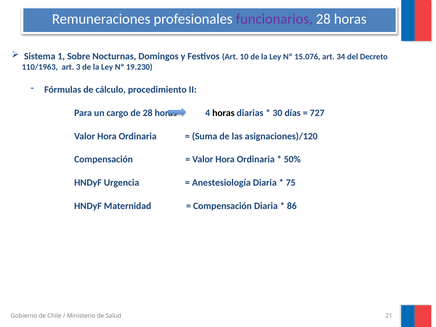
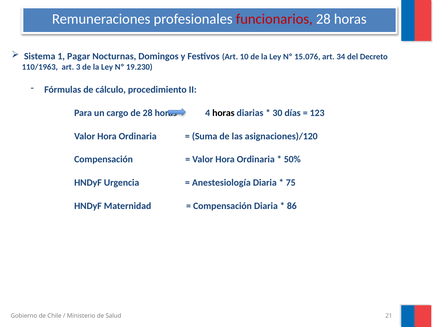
funcionarios colour: purple -> red (274, 19)
Sobre: Sobre -> Pagar (79, 56)
727: 727 -> 123 (317, 113)
